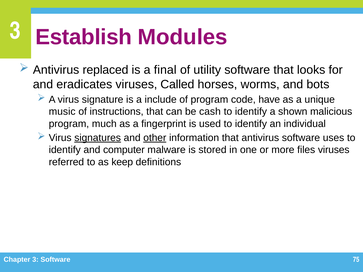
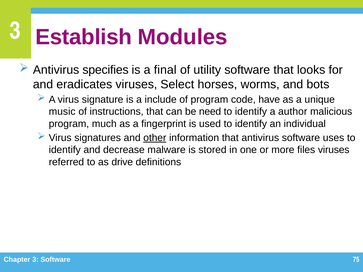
replaced: replaced -> specifies (106, 70)
Called: Called -> Select (177, 84)
cash: cash -> need (210, 112)
shown: shown -> author (293, 112)
signatures underline: present -> none (98, 138)
computer: computer -> decrease (124, 150)
keep: keep -> drive (122, 162)
